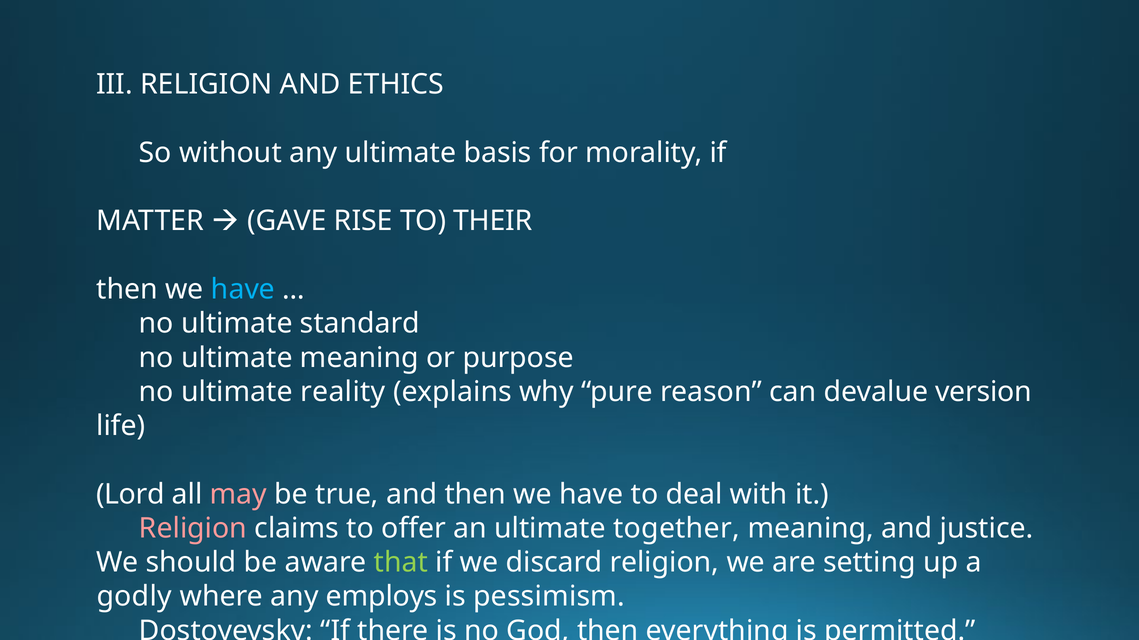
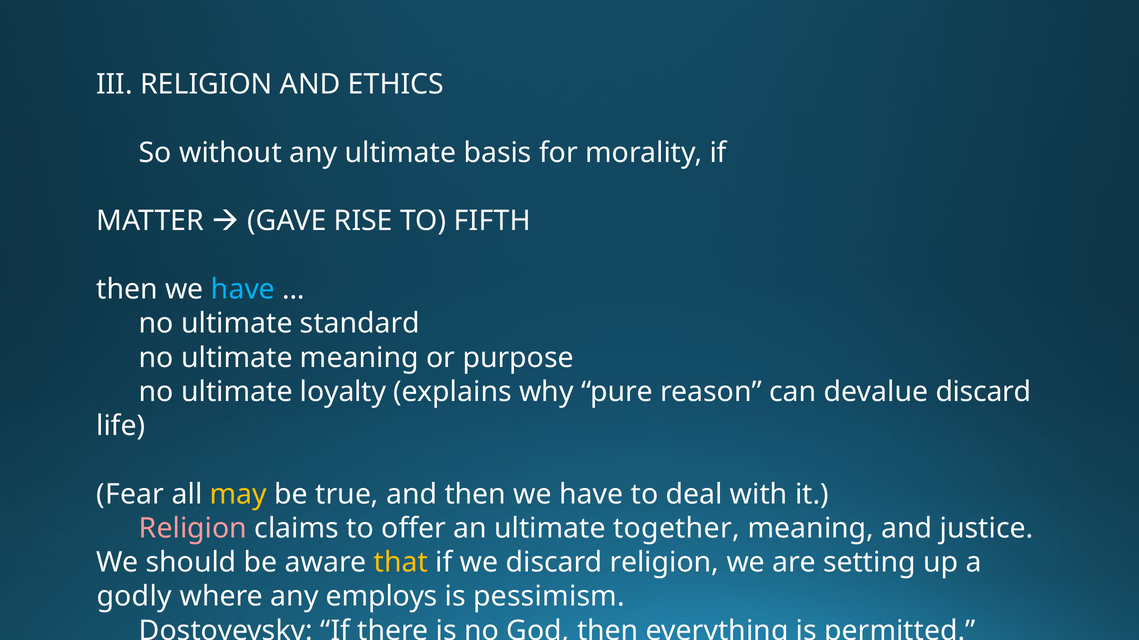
THEIR: THEIR -> FIFTH (492, 221)
reality: reality -> loyalty (343, 392)
devalue version: version -> discard (983, 392)
Lord: Lord -> Fear (130, 495)
may colour: pink -> yellow (238, 495)
that colour: light green -> yellow (401, 563)
